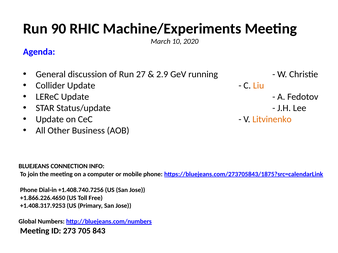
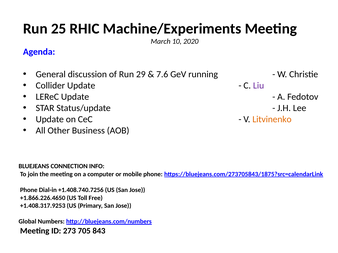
90: 90 -> 25 (59, 29)
27: 27 -> 29 (141, 74)
2.9: 2.9 -> 7.6 (162, 74)
Liu colour: orange -> purple (259, 86)
